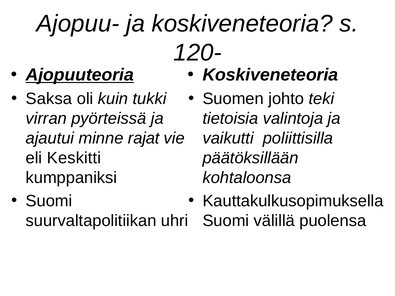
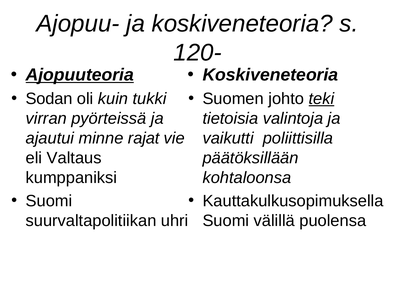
Saksa: Saksa -> Sodan (49, 99)
teki underline: none -> present (321, 99)
Keskitti: Keskitti -> Valtaus (74, 158)
